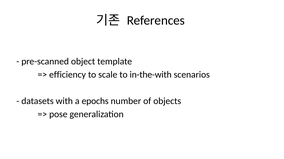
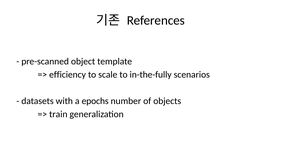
in-the-with: in-the-with -> in-the-fully (151, 75)
pose: pose -> train (58, 115)
